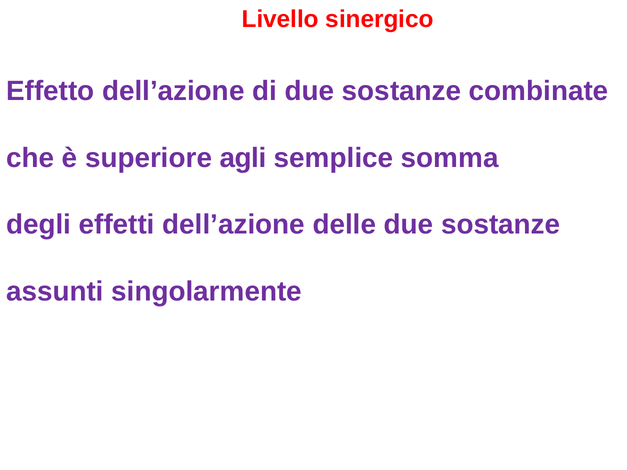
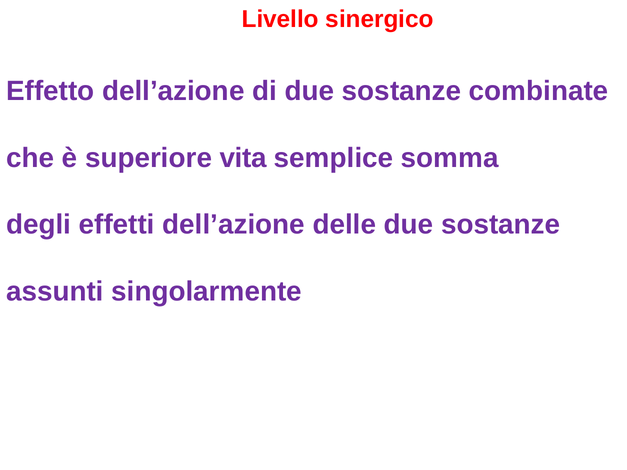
agli: agli -> vita (243, 158)
